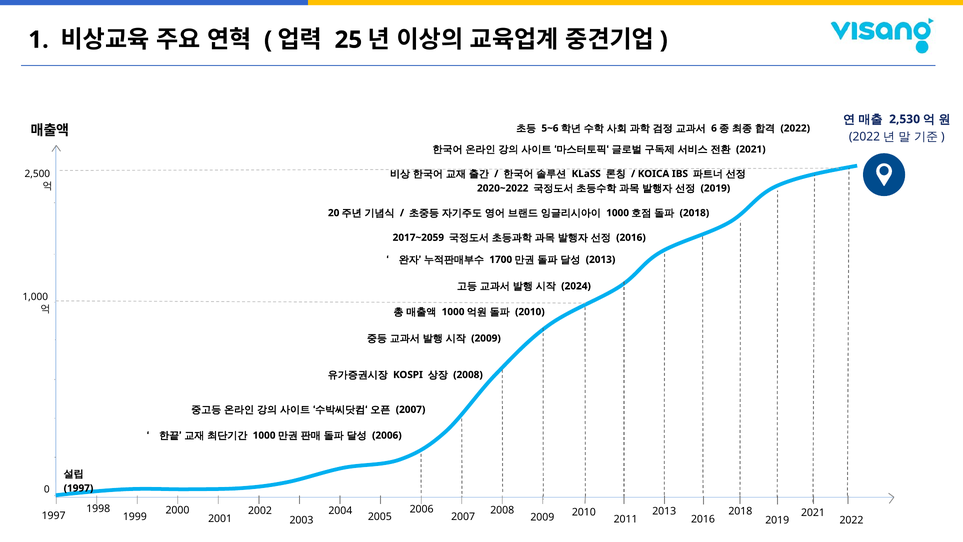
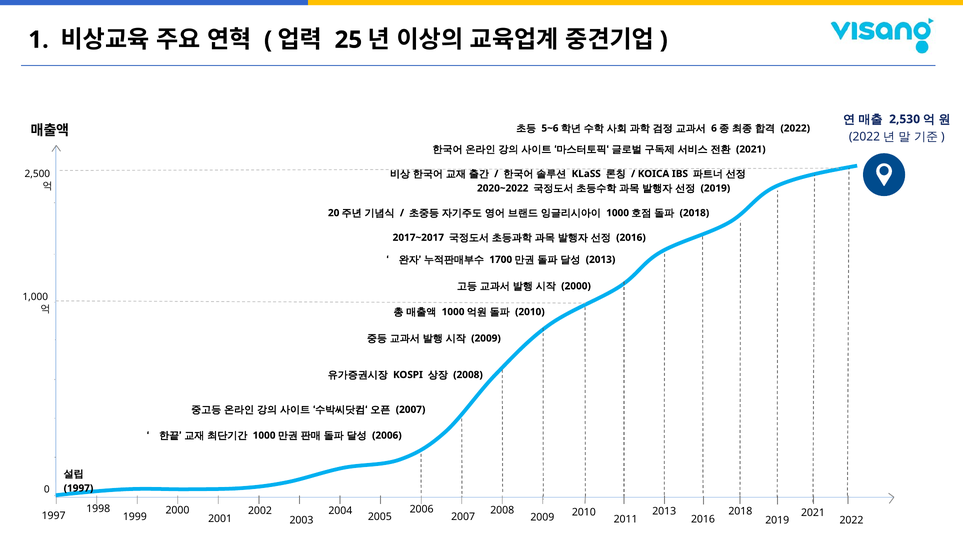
2017~2059: 2017~2059 -> 2017~2017 (418, 237)
2024: 2024 -> 2000 (576, 286)
